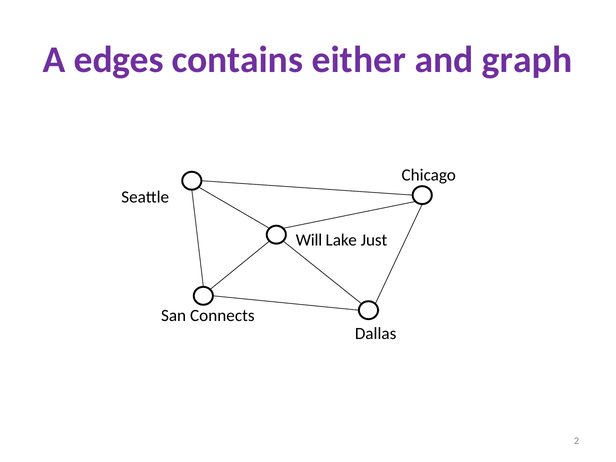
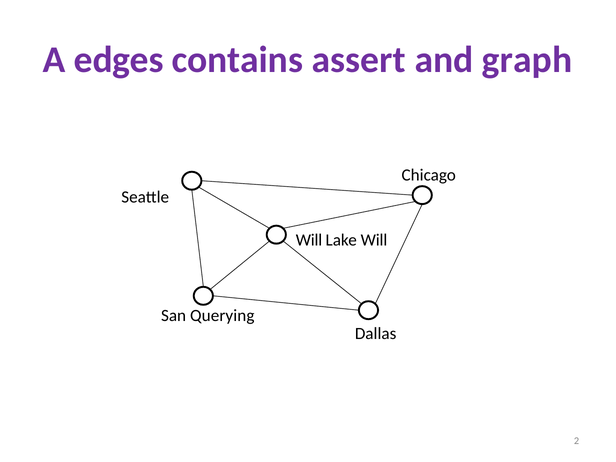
either: either -> assert (359, 60)
Lake Just: Just -> Will (374, 240)
Connects: Connects -> Querying (222, 316)
